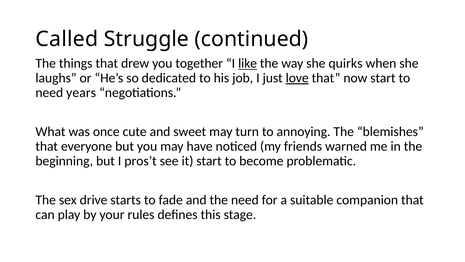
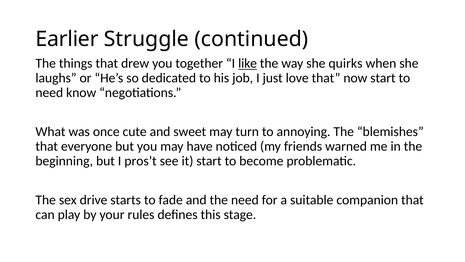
Called: Called -> Earlier (67, 39)
love underline: present -> none (297, 78)
years: years -> know (81, 93)
